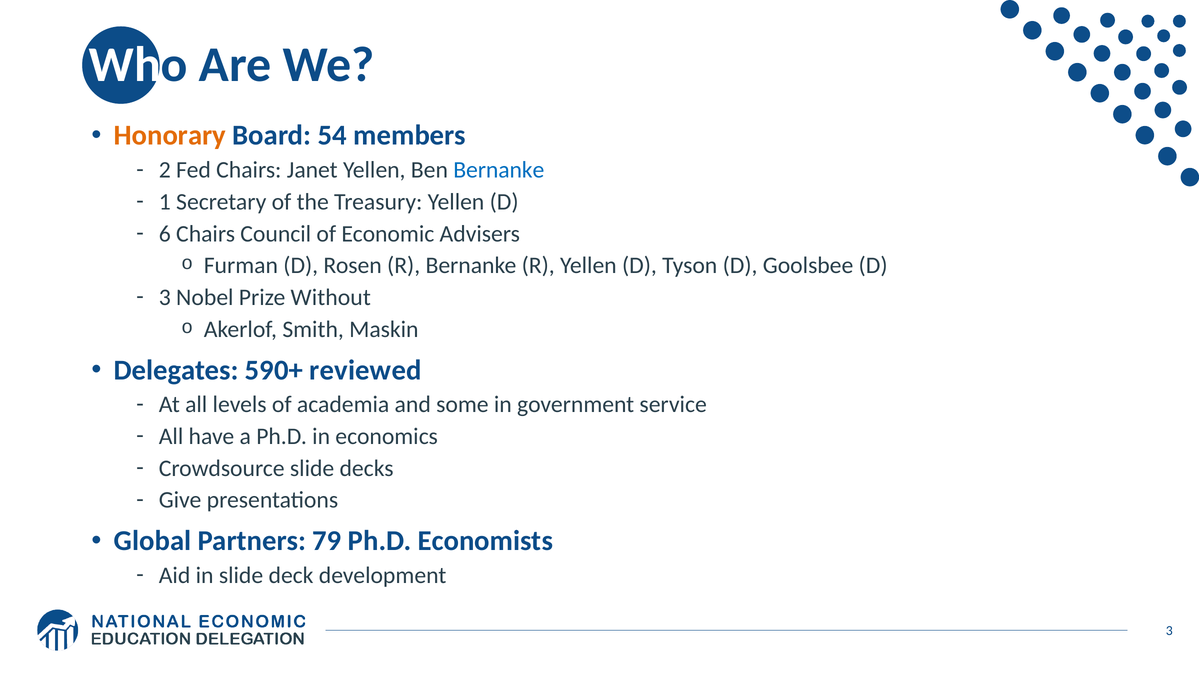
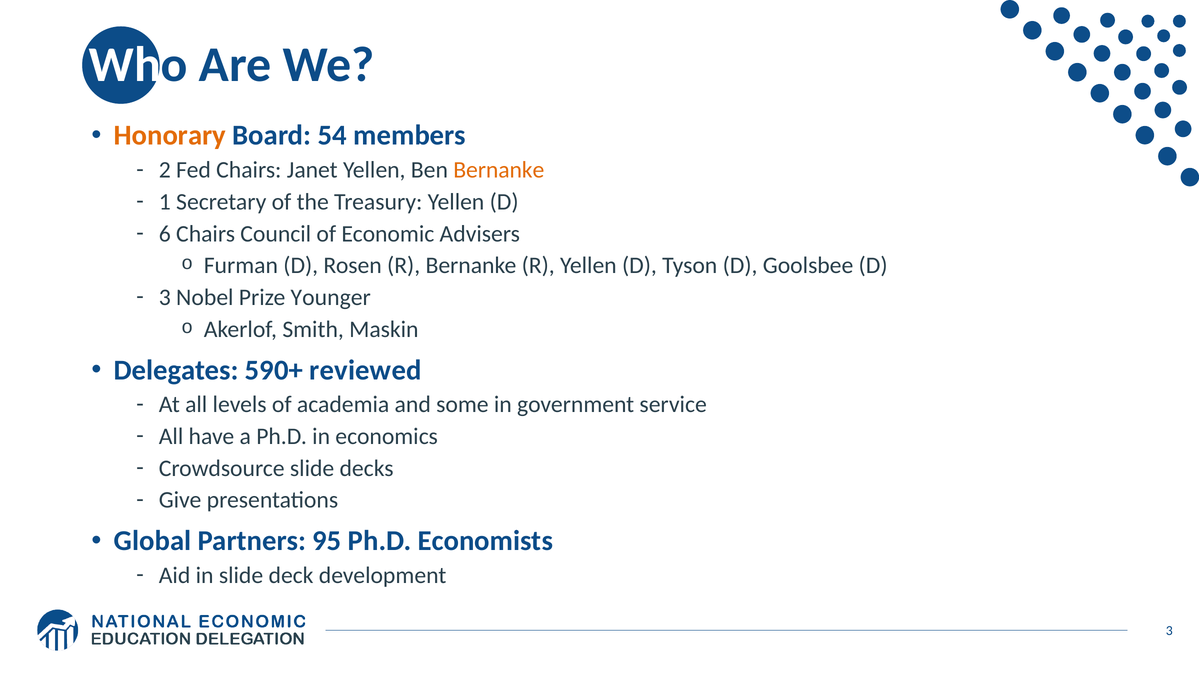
Bernanke colour: blue -> orange (499, 170)
Without: Without -> Younger (331, 298)
79: 79 -> 95 (327, 541)
